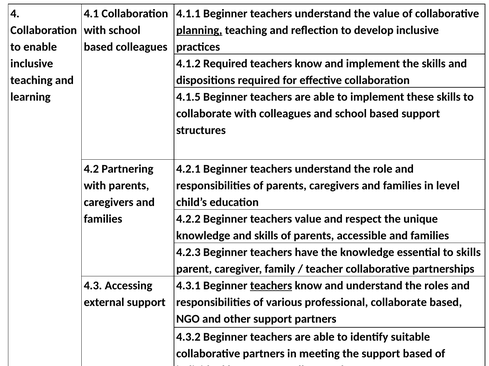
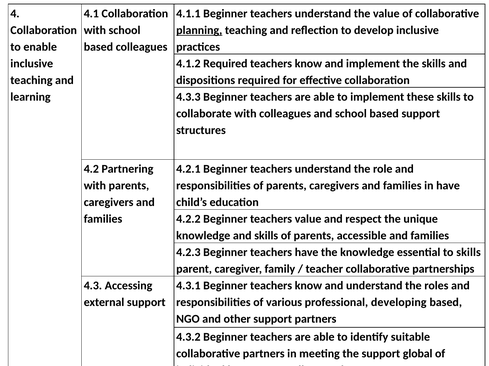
4.1.5: 4.1.5 -> 4.3.3 (188, 97)
in level: level -> have (448, 186)
teachers underline: present -> none (271, 286)
professional collaborate: collaborate -> developing (399, 303)
support based: based -> global (418, 354)
